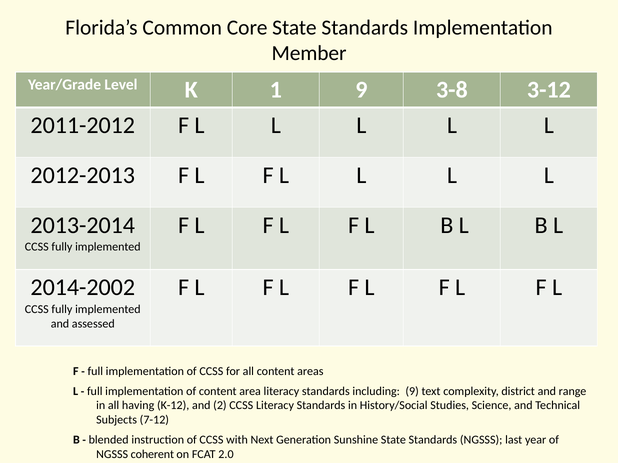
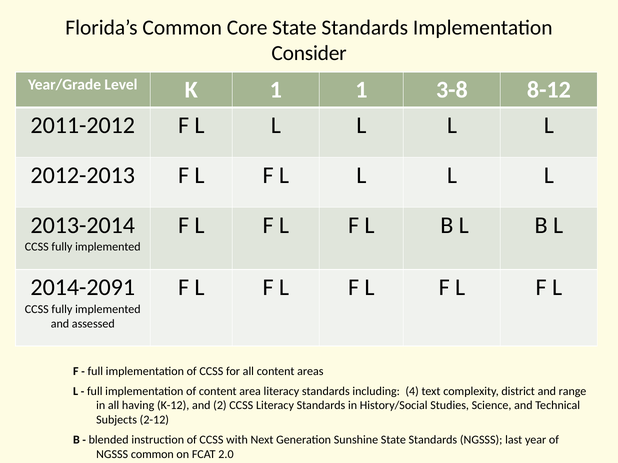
Member: Member -> Consider (309, 53)
1 9: 9 -> 1 (361, 90)
3-12: 3-12 -> 8-12 (549, 90)
2014-2002: 2014-2002 -> 2014-2091 (83, 288)
including 9: 9 -> 4 (412, 392)
7-12: 7-12 -> 2-12 (154, 420)
NGSSS coherent: coherent -> common (152, 455)
